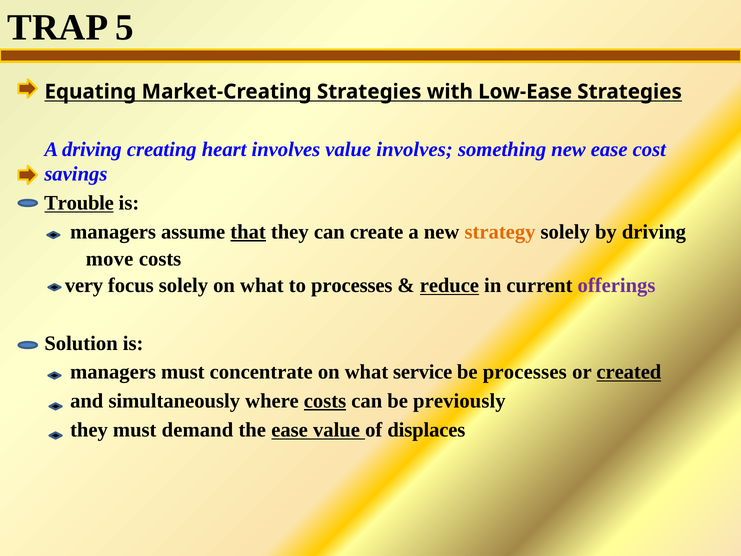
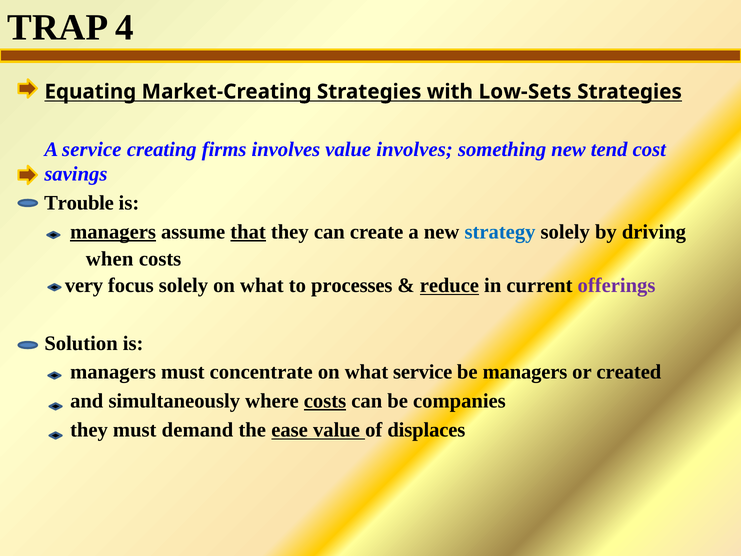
5: 5 -> 4 (125, 27)
Low-Ease: Low-Ease -> Low-Sets (525, 92)
A driving: driving -> service (92, 149)
heart: heart -> firms (224, 149)
new ease: ease -> tend (609, 149)
Trouble underline: present -> none (79, 203)
managers underline: none -> present (113, 232)
strategy colour: orange -> blue (500, 232)
move: move -> when (110, 259)
be processes: processes -> managers (525, 372)
created underline: present -> none (629, 372)
previously: previously -> companies (459, 401)
